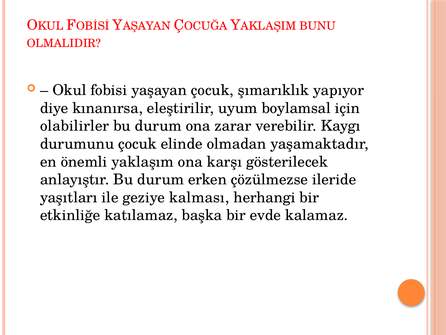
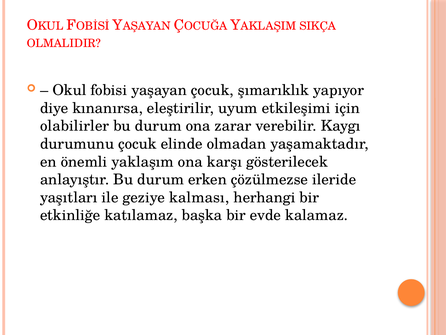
BUNU: BUNU -> SIKÇA (318, 26)
boylamsal: boylamsal -> etkileşimi (296, 108)
